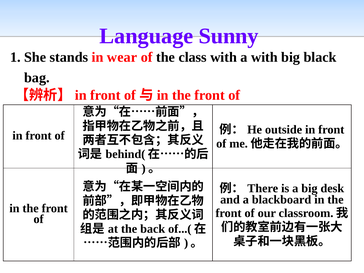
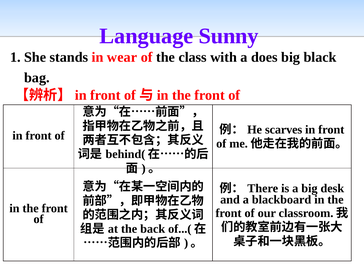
a with: with -> does (264, 57)
outside: outside -> scarves (284, 130)
